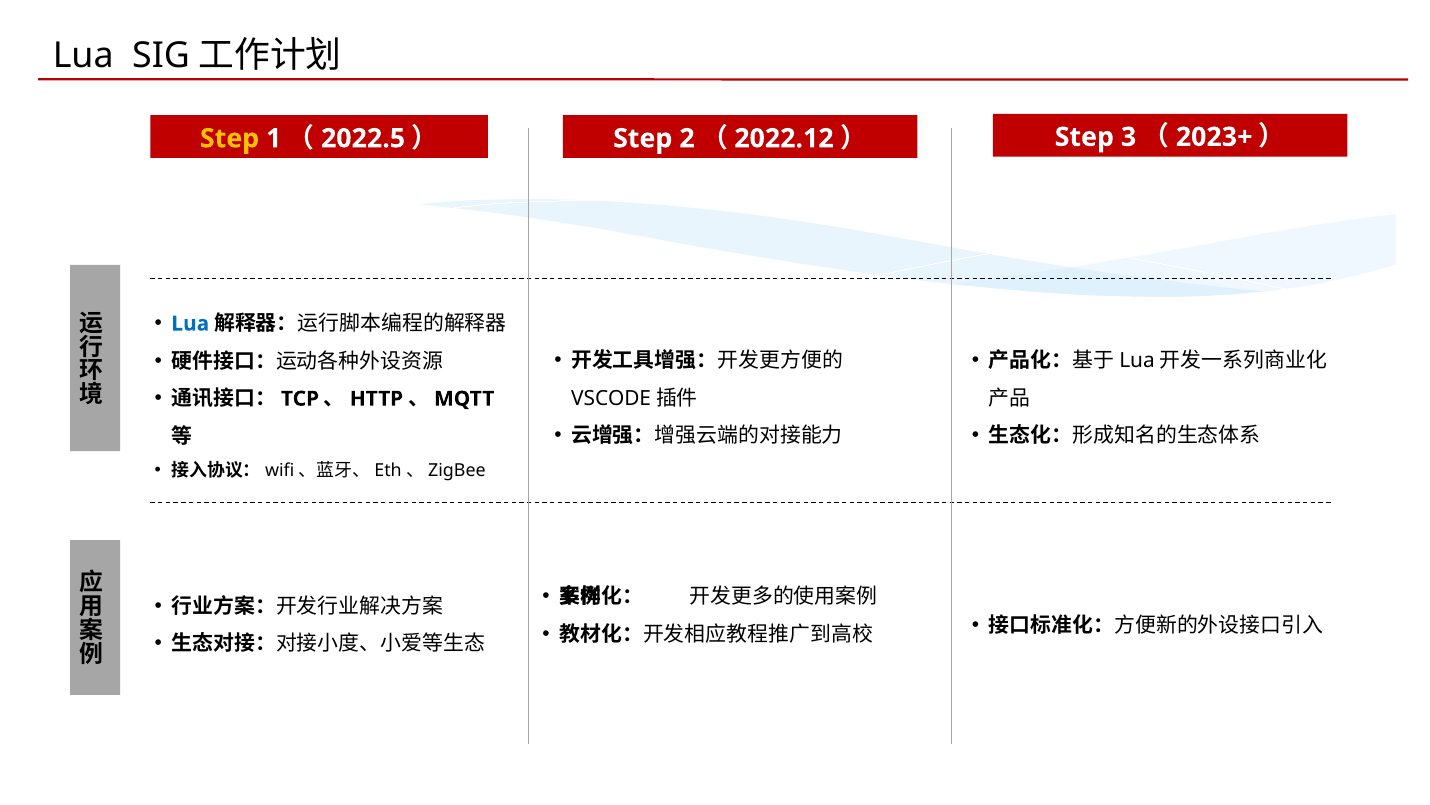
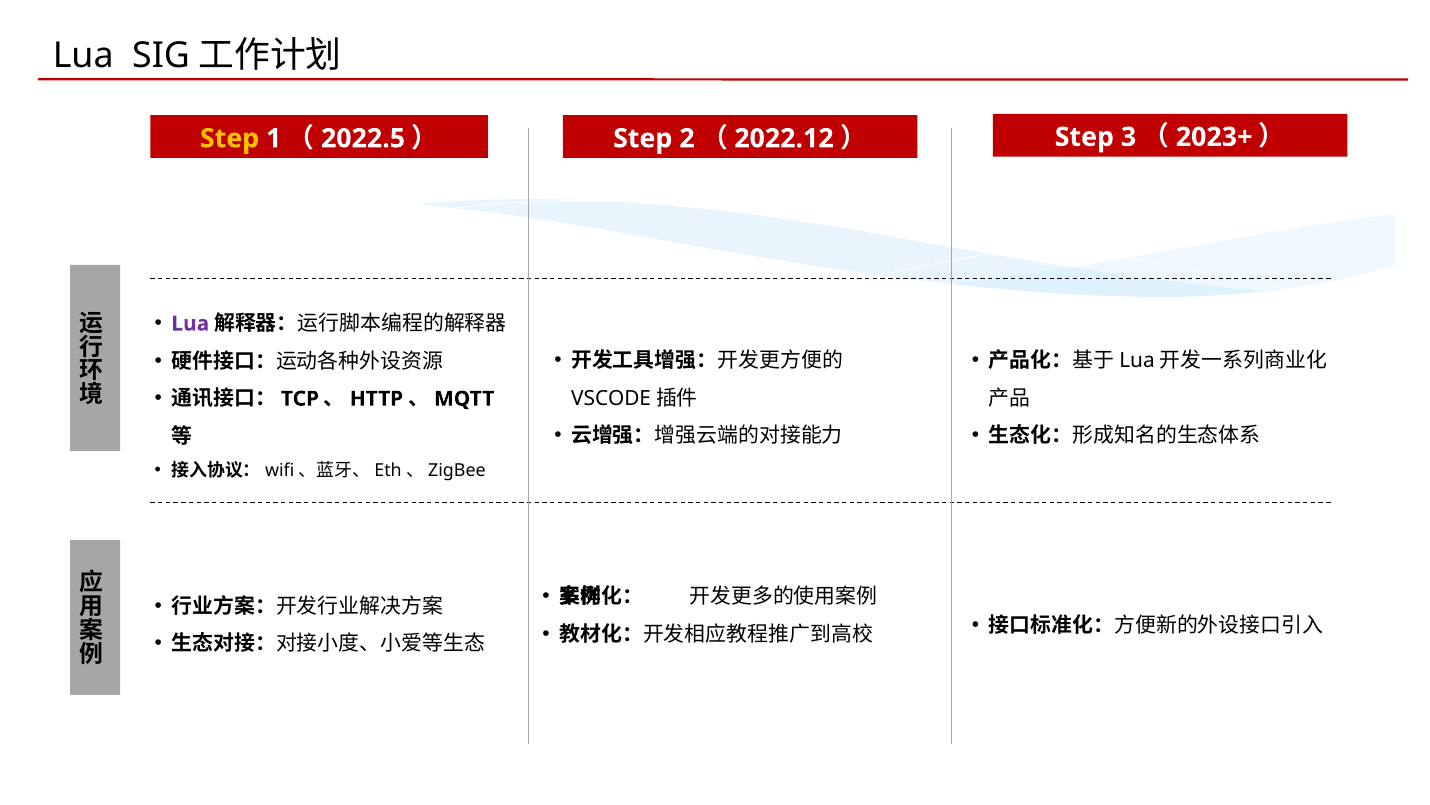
Lua colour: blue -> purple (190, 323)
